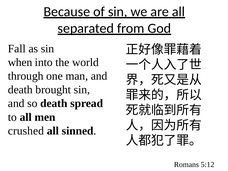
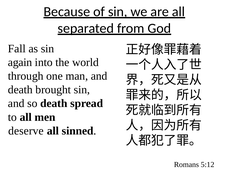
when: when -> again (20, 62)
crushed: crushed -> deserve (26, 131)
